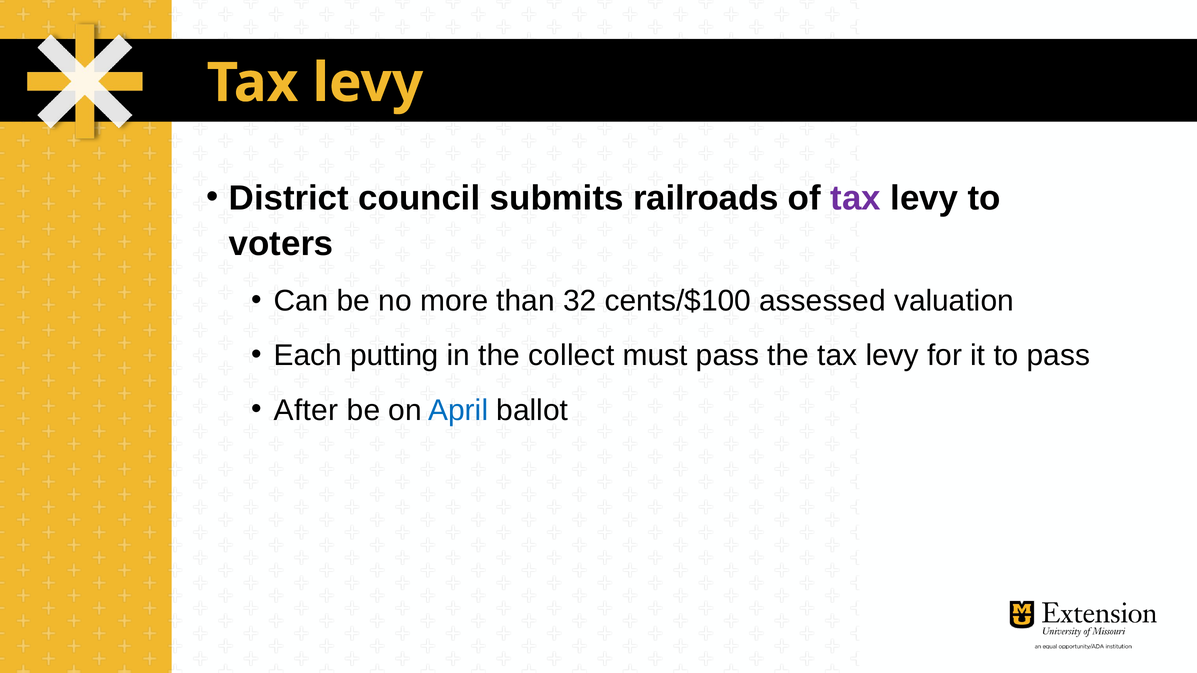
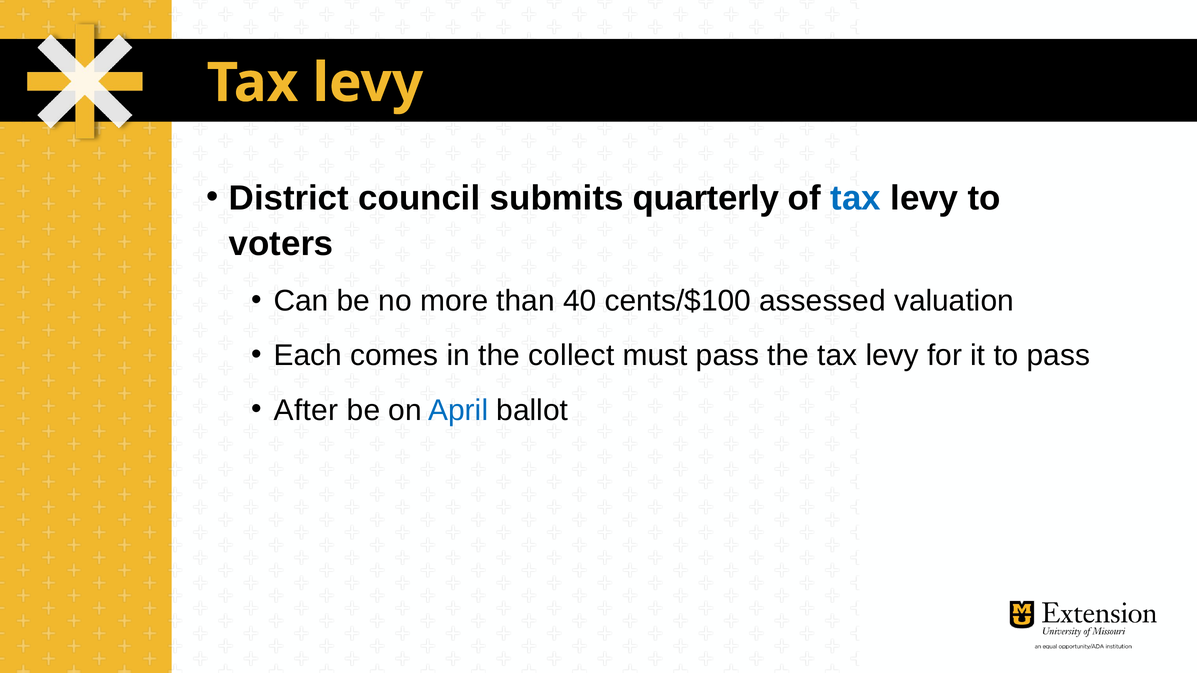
railroads: railroads -> quarterly (706, 198)
tax colour: purple -> blue (856, 198)
32: 32 -> 40 (580, 301)
putting: putting -> comes (394, 356)
